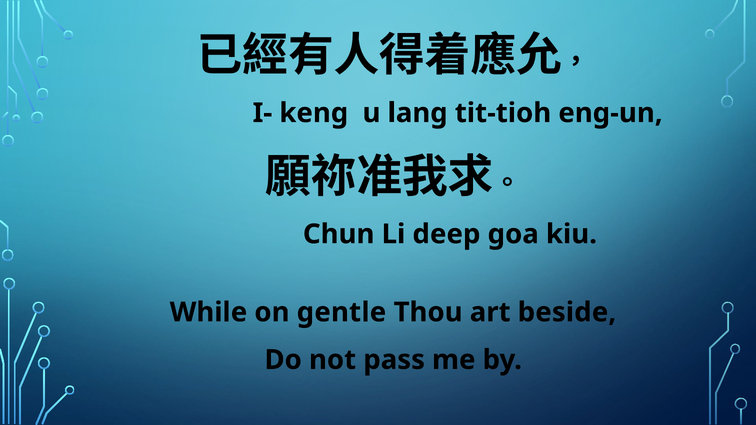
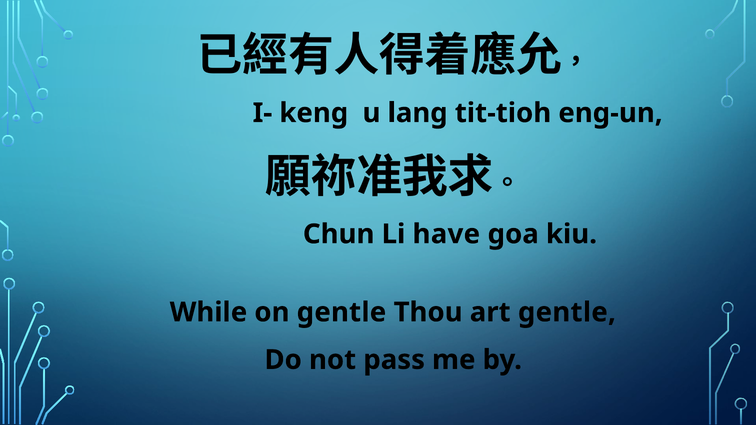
deep: deep -> have (446, 234)
art beside: beside -> gentle (567, 312)
